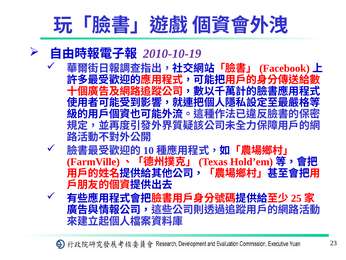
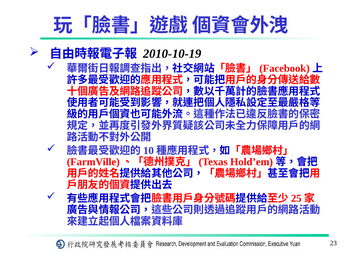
2010-10-19 colour: purple -> black (172, 54)
